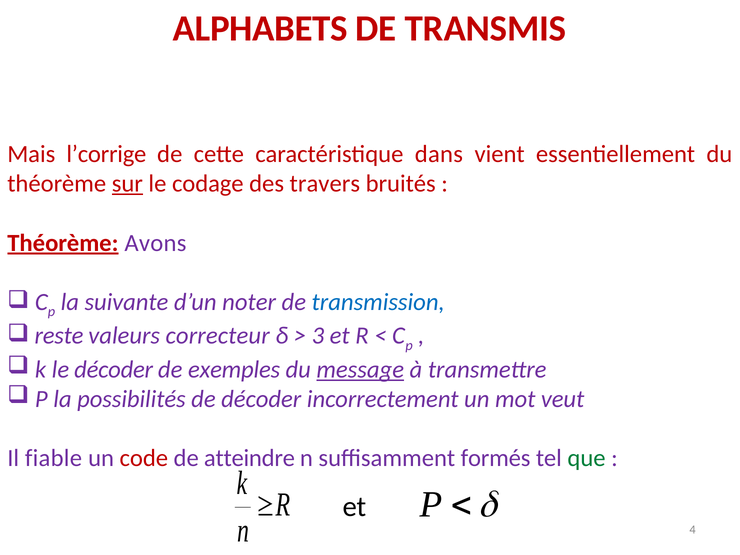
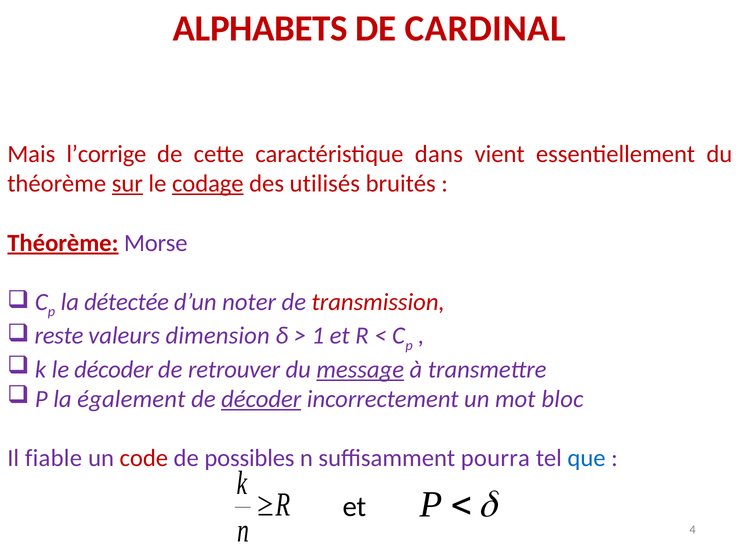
TRANSMIS: TRANSMIS -> CARDINAL (485, 28)
codage underline: none -> present (208, 184)
travers: travers -> utilisés (325, 184)
Avons: Avons -> Morse (156, 243)
suivante: suivante -> détectée (127, 302)
transmission colour: blue -> red (378, 302)
correcteur: correcteur -> dimension (218, 336)
3: 3 -> 1 (318, 336)
exemples: exemples -> retrouver (234, 369)
possibilités: possibilités -> également (131, 399)
décoder underline: none -> present (261, 399)
veut: veut -> bloc (562, 399)
atteindre: atteindre -> possibles (249, 458)
formés: formés -> pourra (495, 458)
que colour: green -> blue (587, 458)
